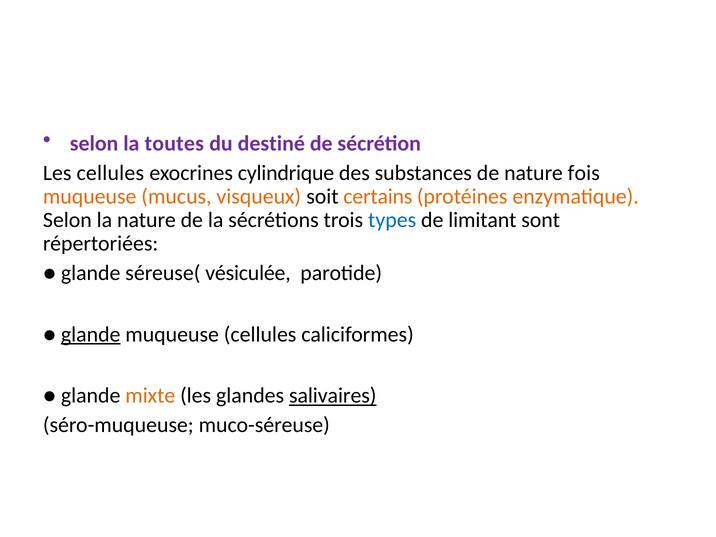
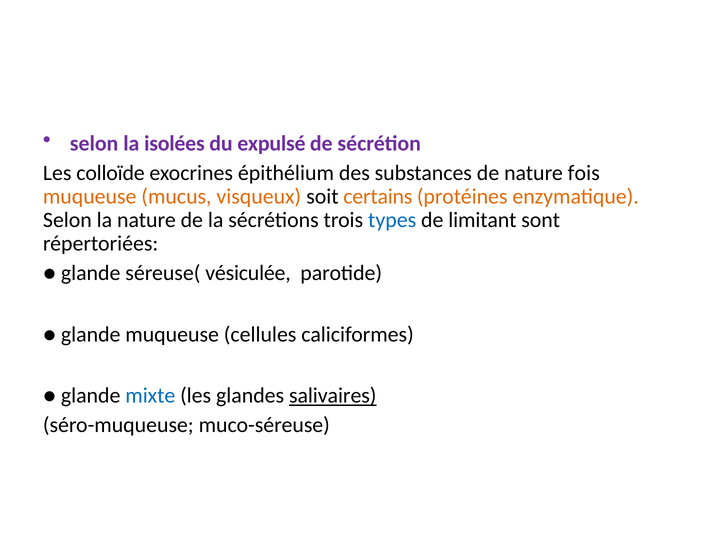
toutes: toutes -> isolées (174, 144)
destiné: destiné -> expulsé (271, 144)
Les cellules: cellules -> colloïde (111, 173)
cylindrique: cylindrique -> épithélium (286, 173)
glande underline: present -> none (91, 334)
mixte colour: orange -> blue (150, 396)
